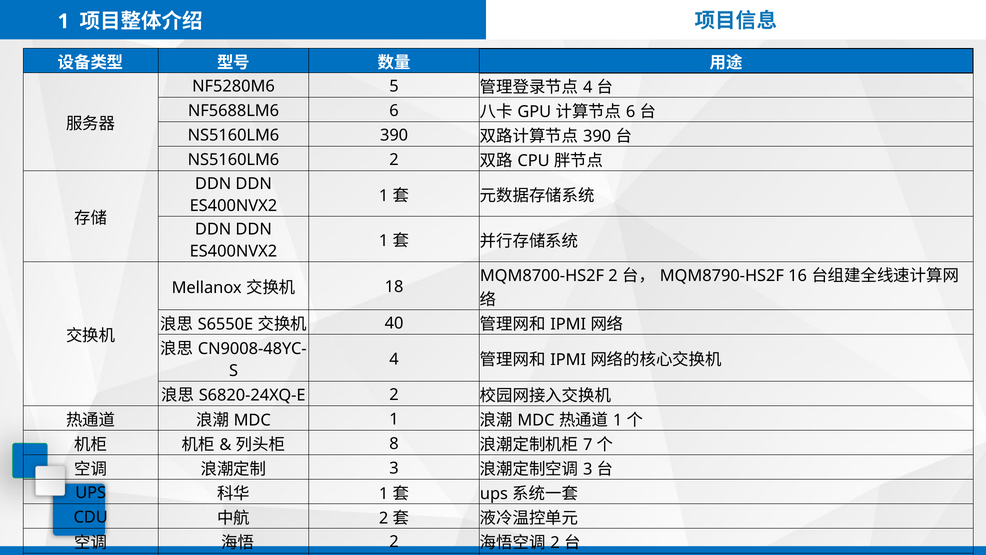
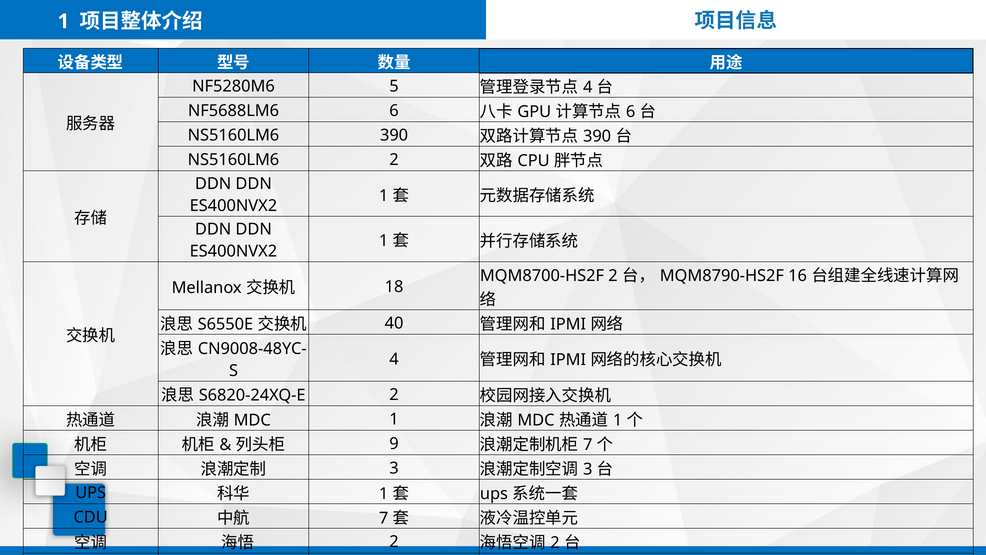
8: 8 -> 9 (394, 444)
2: 2 -> 7 (384, 518)
